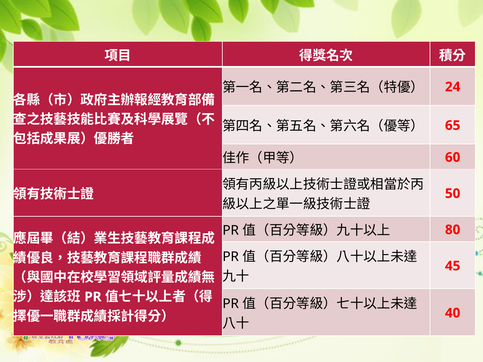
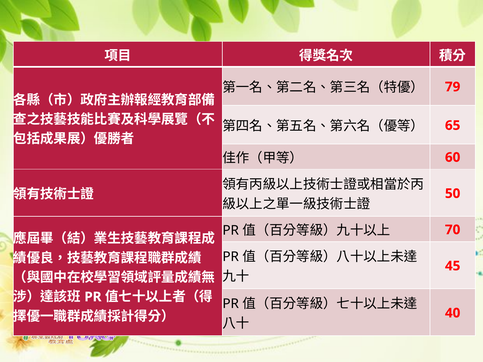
24: 24 -> 79 (453, 87)
80: 80 -> 70 (453, 230)
